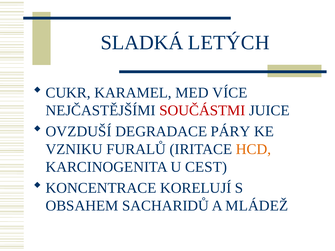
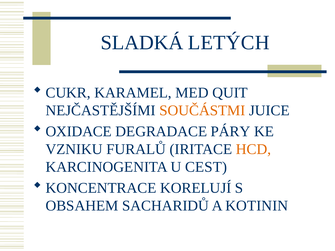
VÍCE: VÍCE -> QUIT (230, 93)
SOUČÁSTMI colour: red -> orange (202, 111)
OVZDUŠÍ: OVZDUŠÍ -> OXIDACE (79, 132)
MLÁDEŽ: MLÁDEŽ -> KOTININ (257, 206)
